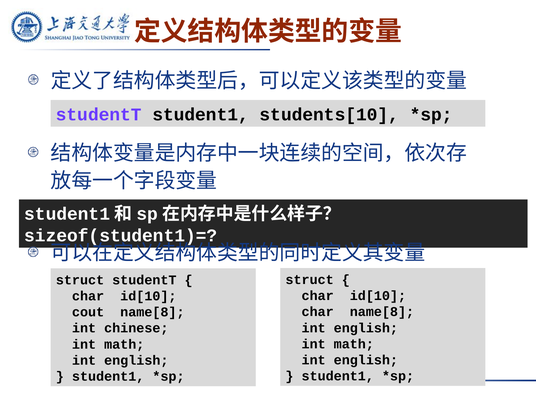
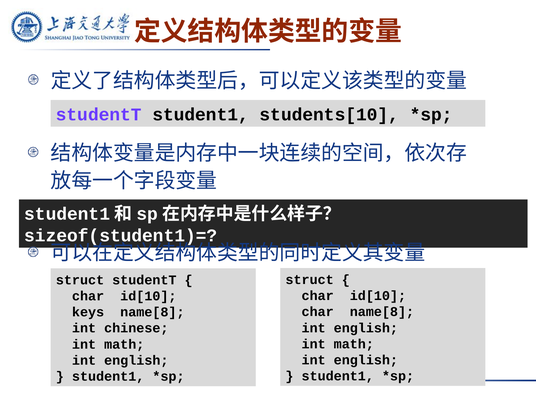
cout: cout -> keys (88, 312)
